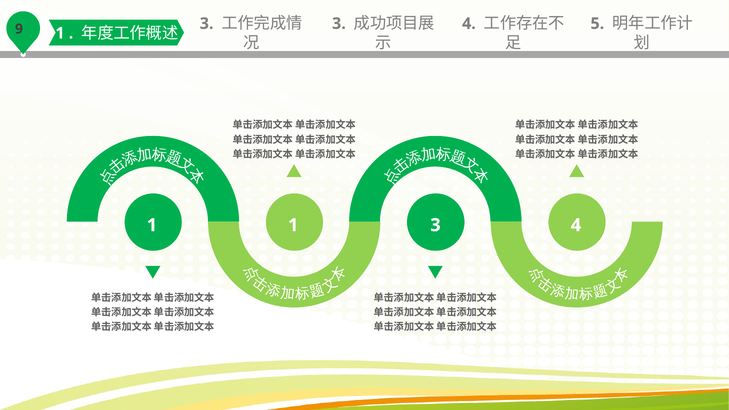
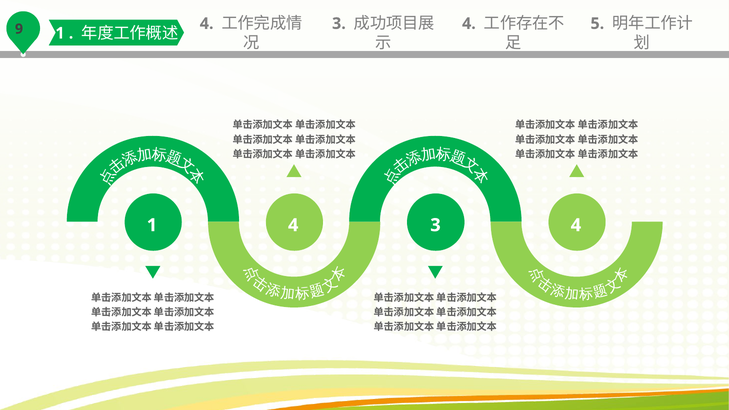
3: 3 -> 4 (207, 24)
1 1: 1 -> 4 (293, 225)
